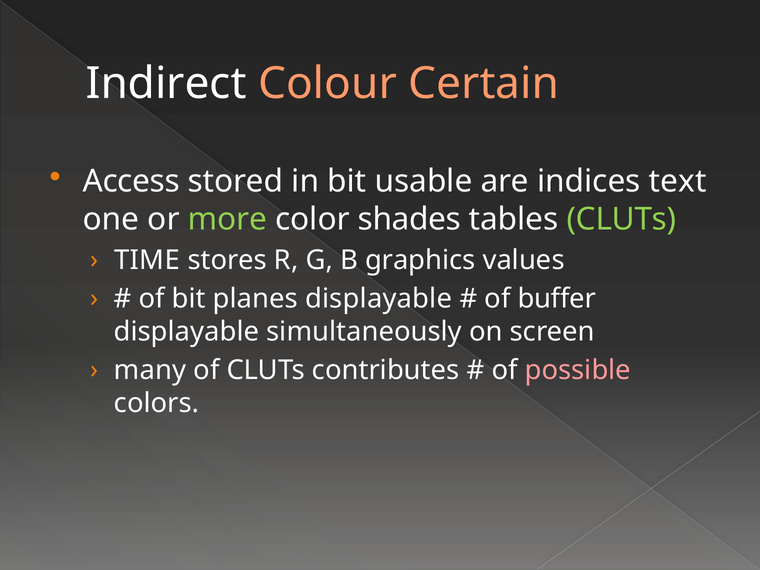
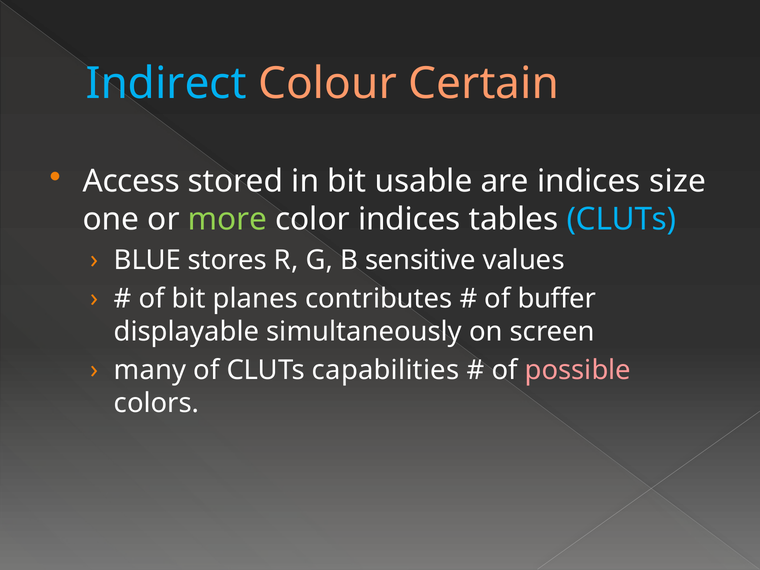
Indirect colour: white -> light blue (166, 83)
text: text -> size (678, 181)
color shades: shades -> indices (409, 219)
CLUTs colour: light green -> light blue (621, 219)
TIME: TIME -> BLUE (147, 260)
graphics: graphics -> sensitive (420, 260)
planes displayable: displayable -> contributes (379, 299)
contributes: contributes -> capabilities (386, 370)
